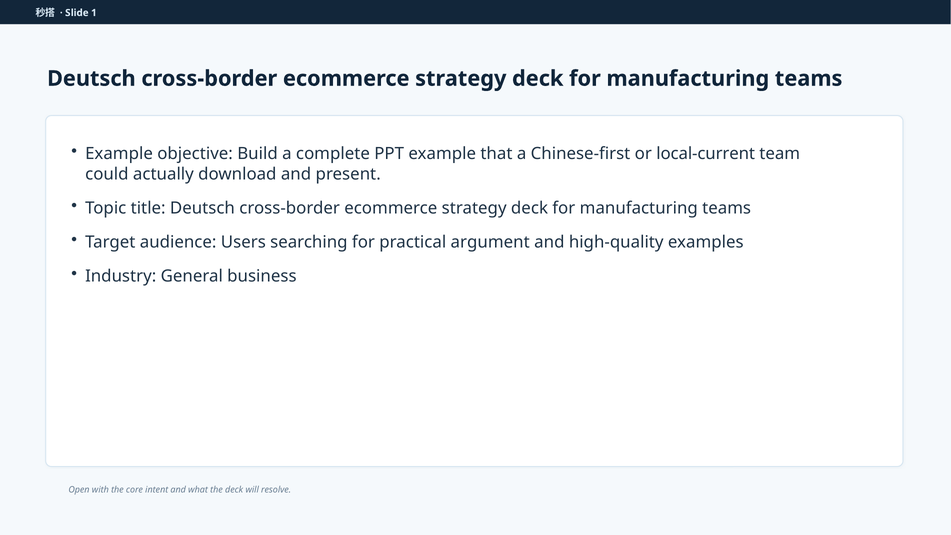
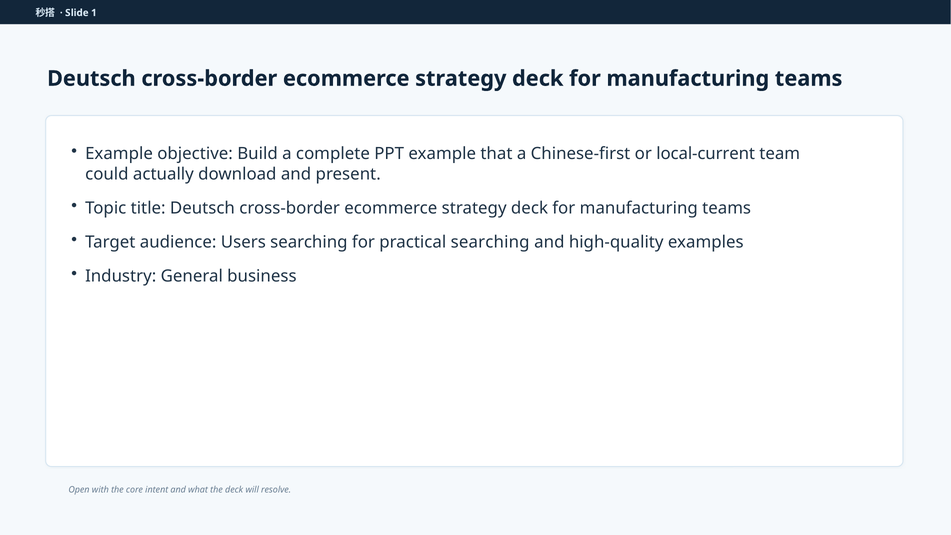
practical argument: argument -> searching (490, 242)
